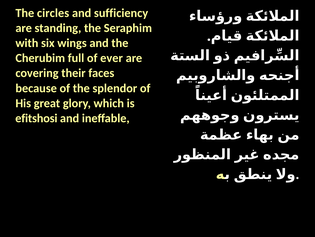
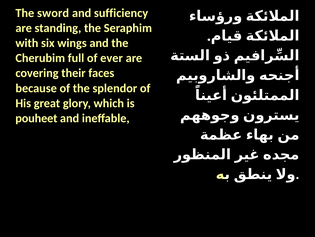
circles: circles -> sword (53, 13)
efitshosi: efitshosi -> pouheet (36, 118)
